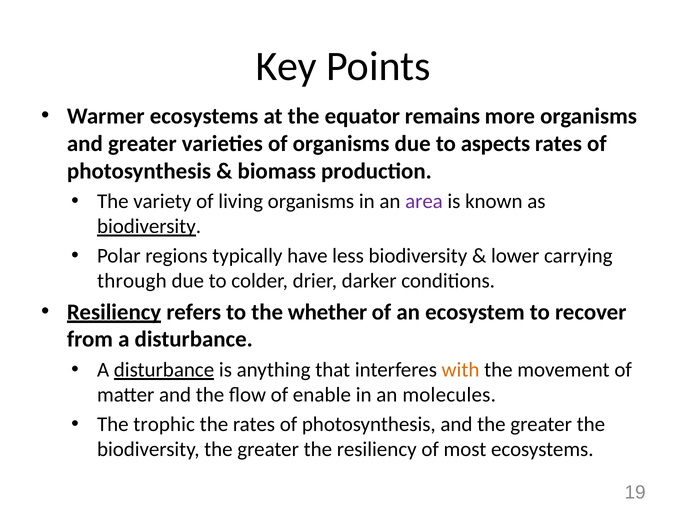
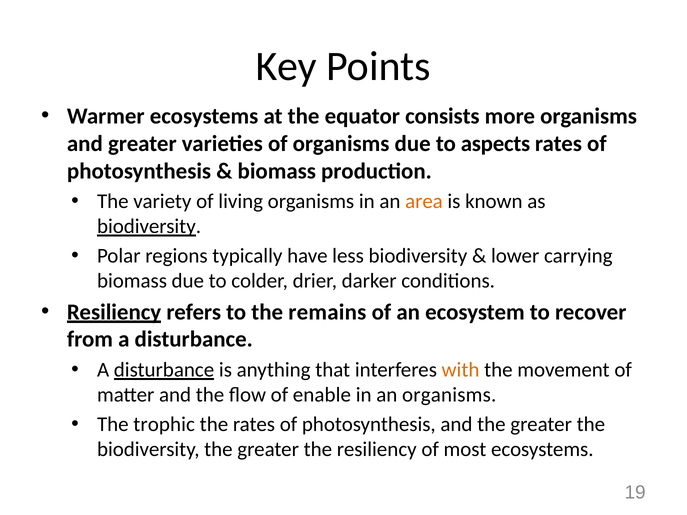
remains: remains -> consists (442, 116)
area colour: purple -> orange (424, 201)
through: through -> biomass (132, 281)
whether: whether -> remains (327, 312)
an molecules: molecules -> organisms (449, 395)
